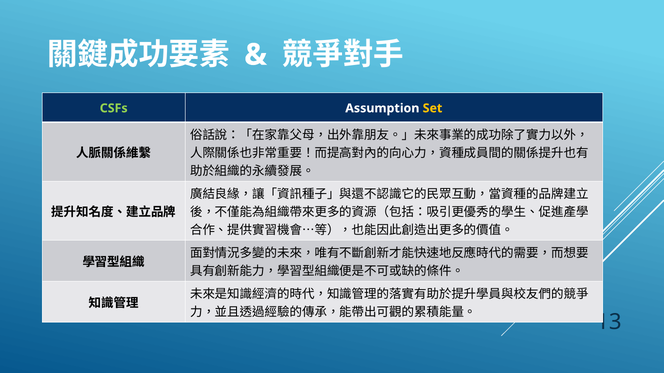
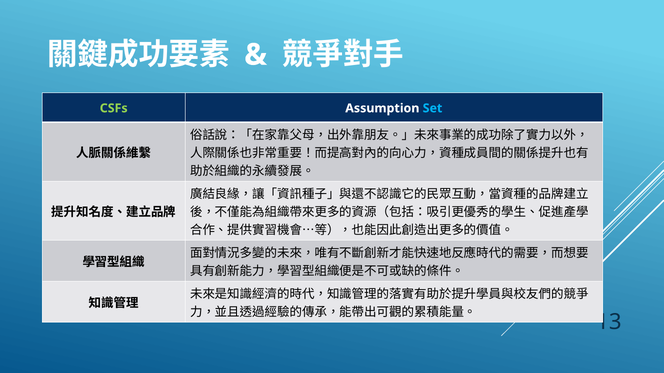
Set colour: yellow -> light blue (432, 108)
